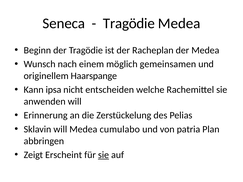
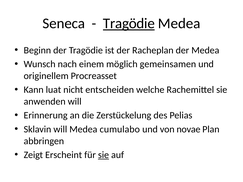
Tragödie underline: none -> present (129, 24)
Haarspange: Haarspange -> Procreasset (94, 76)
ipsa: ipsa -> luat (53, 90)
patria: patria -> novae (188, 129)
